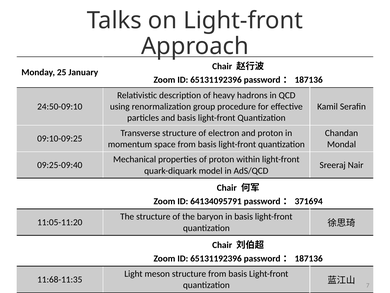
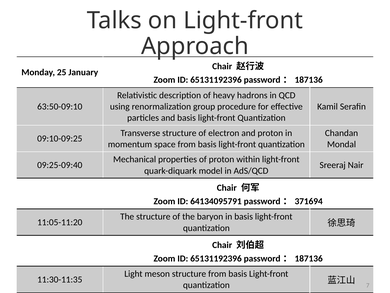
24:50-09:10: 24:50-09:10 -> 63:50-09:10 (60, 106)
11:68-11:35: 11:68-11:35 -> 11:30-11:35 (60, 279)
